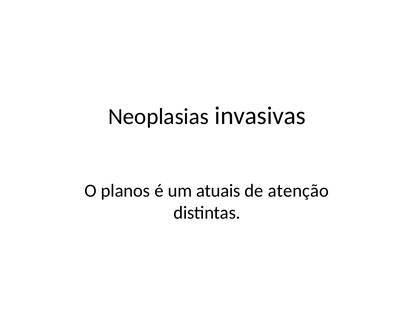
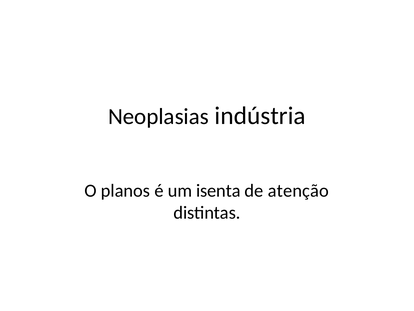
invasivas: invasivas -> indústria (260, 116)
atuais: atuais -> isenta (218, 190)
